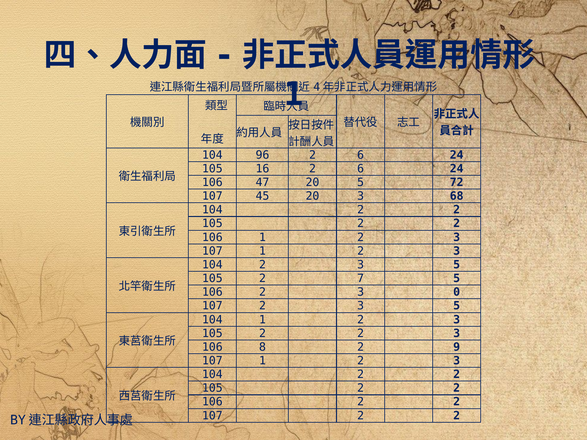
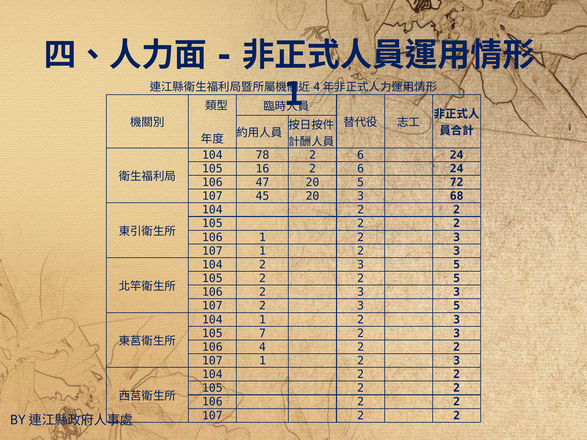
96: 96 -> 78 (262, 155)
7: 7 -> 2 (361, 279)
3 0: 0 -> 3 (457, 292)
2: 2 -> 7 (262, 333)
8: 8 -> 4 (262, 347)
9: 9 -> 2 (457, 347)
